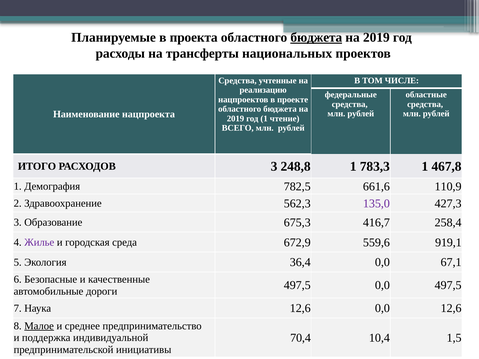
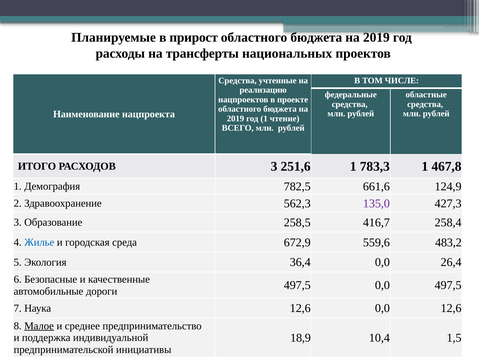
проекта: проекта -> прирост (194, 37)
бюджета underline: present -> none (316, 37)
248,8: 248,8 -> 251,6 (296, 167)
110,9: 110,9 -> 124,9 (448, 187)
675,3: 675,3 -> 258,5 (297, 223)
Жилье colour: purple -> blue (39, 243)
919,1: 919,1 -> 483,2 (448, 243)
67,1: 67,1 -> 26,4 (451, 263)
70,4: 70,4 -> 18,9 (301, 338)
